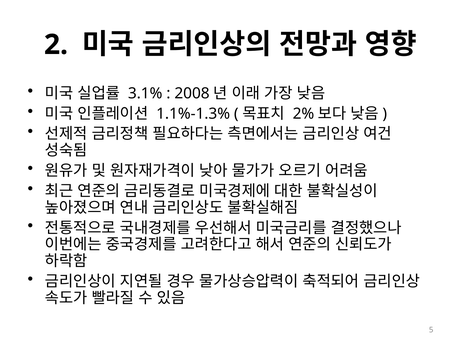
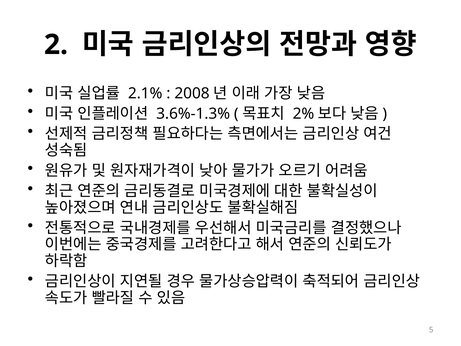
3.1%: 3.1% -> 2.1% (145, 93)
1.1%-1.3%: 1.1%-1.3% -> 3.6%-1.3% (193, 114)
